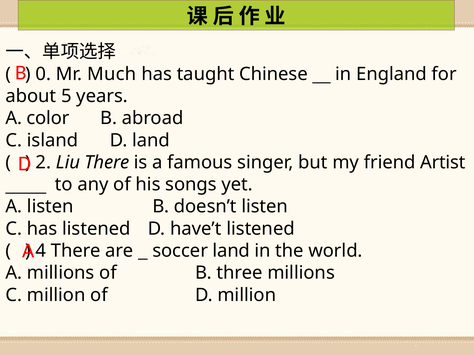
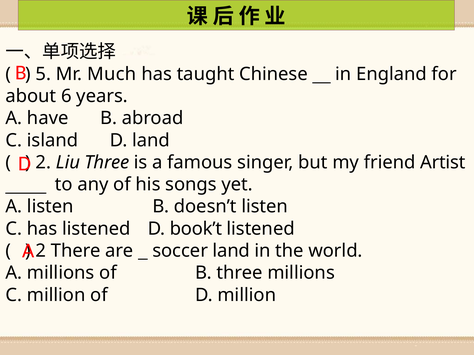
0: 0 -> 5 (43, 74)
5: 5 -> 6 (66, 96)
color: color -> have (48, 118)
Liu There: There -> Three (107, 163)
have’t: have’t -> book’t (196, 229)
4: 4 -> 2 (41, 251)
